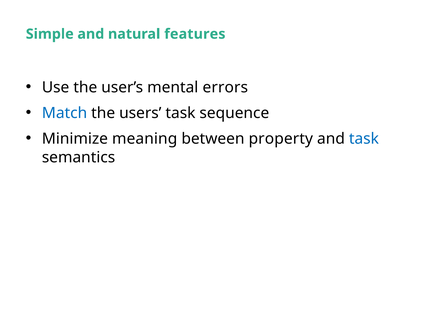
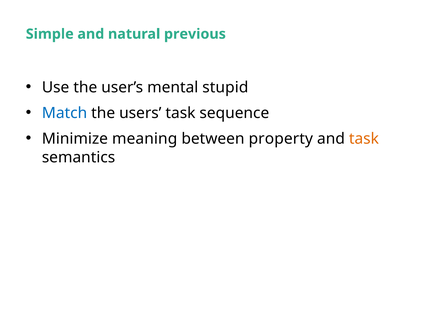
features: features -> previous (195, 34)
errors: errors -> stupid (225, 88)
task colour: blue -> orange (364, 139)
